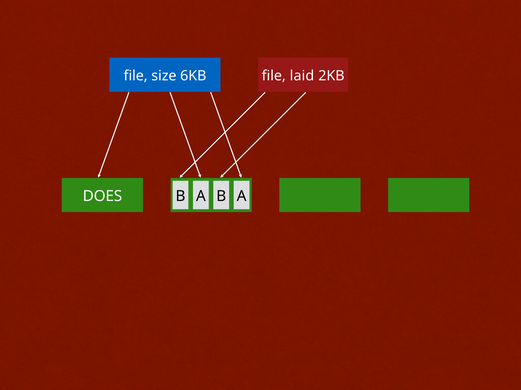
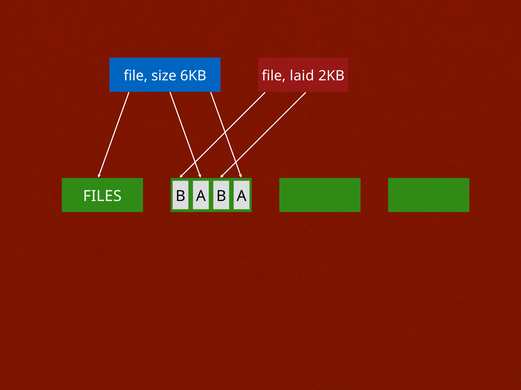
DOES: DOES -> FILES (102, 196)
